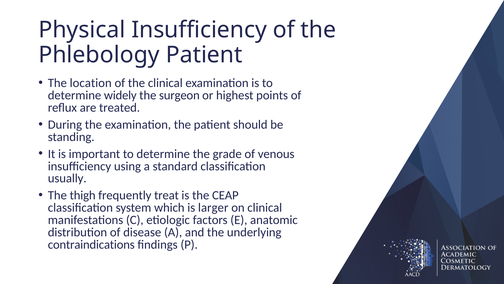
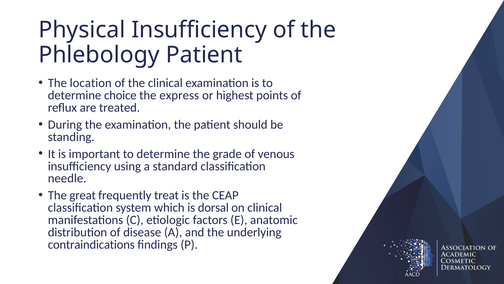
widely: widely -> choice (120, 95)
surgeon: surgeon -> express (179, 95)
usually: usually -> needle (67, 178)
thigh: thigh -> great (83, 195)
larger: larger -> dorsal (213, 207)
